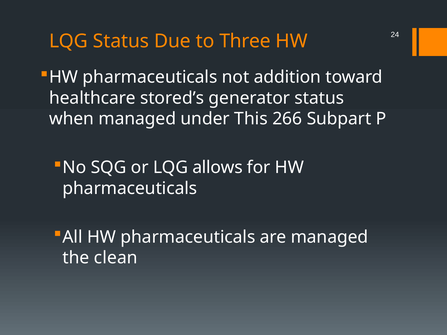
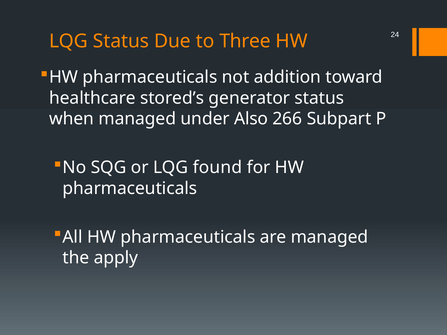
This: This -> Also (251, 119)
allows: allows -> found (217, 168)
clean: clean -> apply (116, 258)
